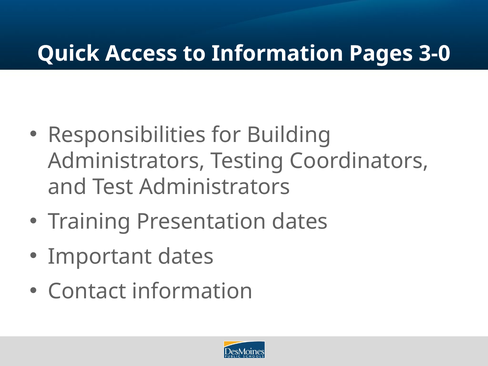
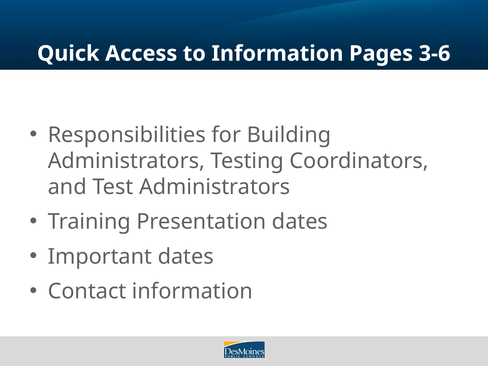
3-0: 3-0 -> 3-6 (435, 54)
